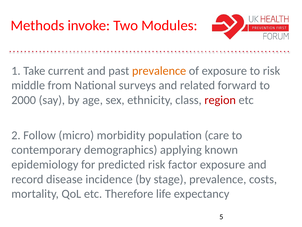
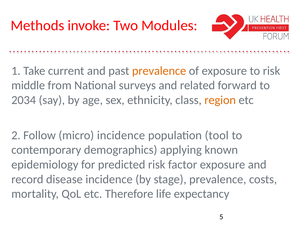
2000: 2000 -> 2034 (24, 100)
region colour: red -> orange (220, 100)
micro morbidity: morbidity -> incidence (121, 135)
care: care -> tool (217, 135)
